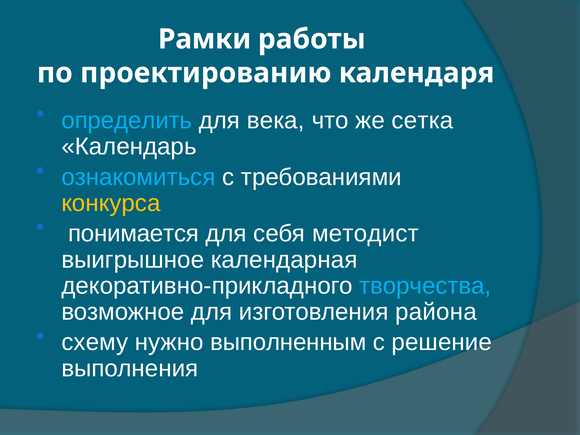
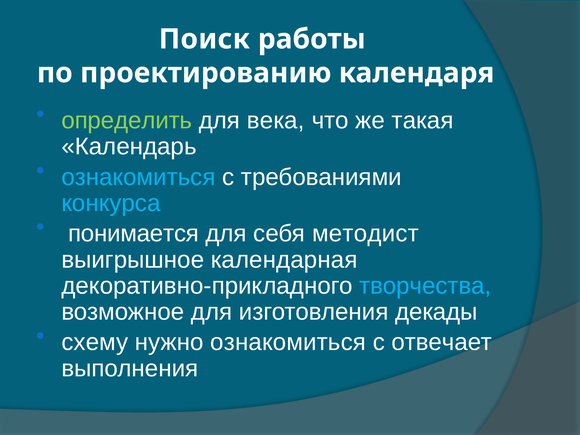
Рамки: Рамки -> Поиск (204, 39)
определить colour: light blue -> light green (127, 121)
сетка: сетка -> такая (423, 121)
конкурса colour: yellow -> light blue (111, 203)
района: района -> декады (436, 312)
нужно выполненным: выполненным -> ознакомиться (288, 342)
решение: решение -> отвечает (442, 342)
